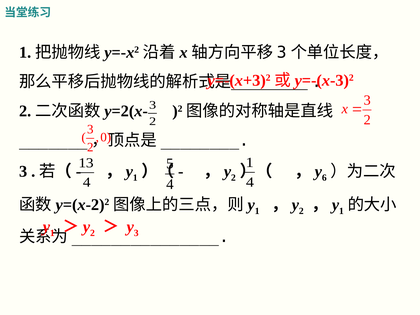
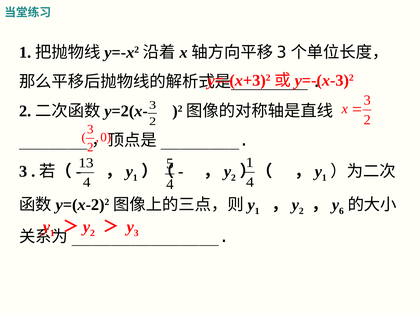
6: 6 -> 1 (324, 178)
1: 1 -> 6 (341, 211)
